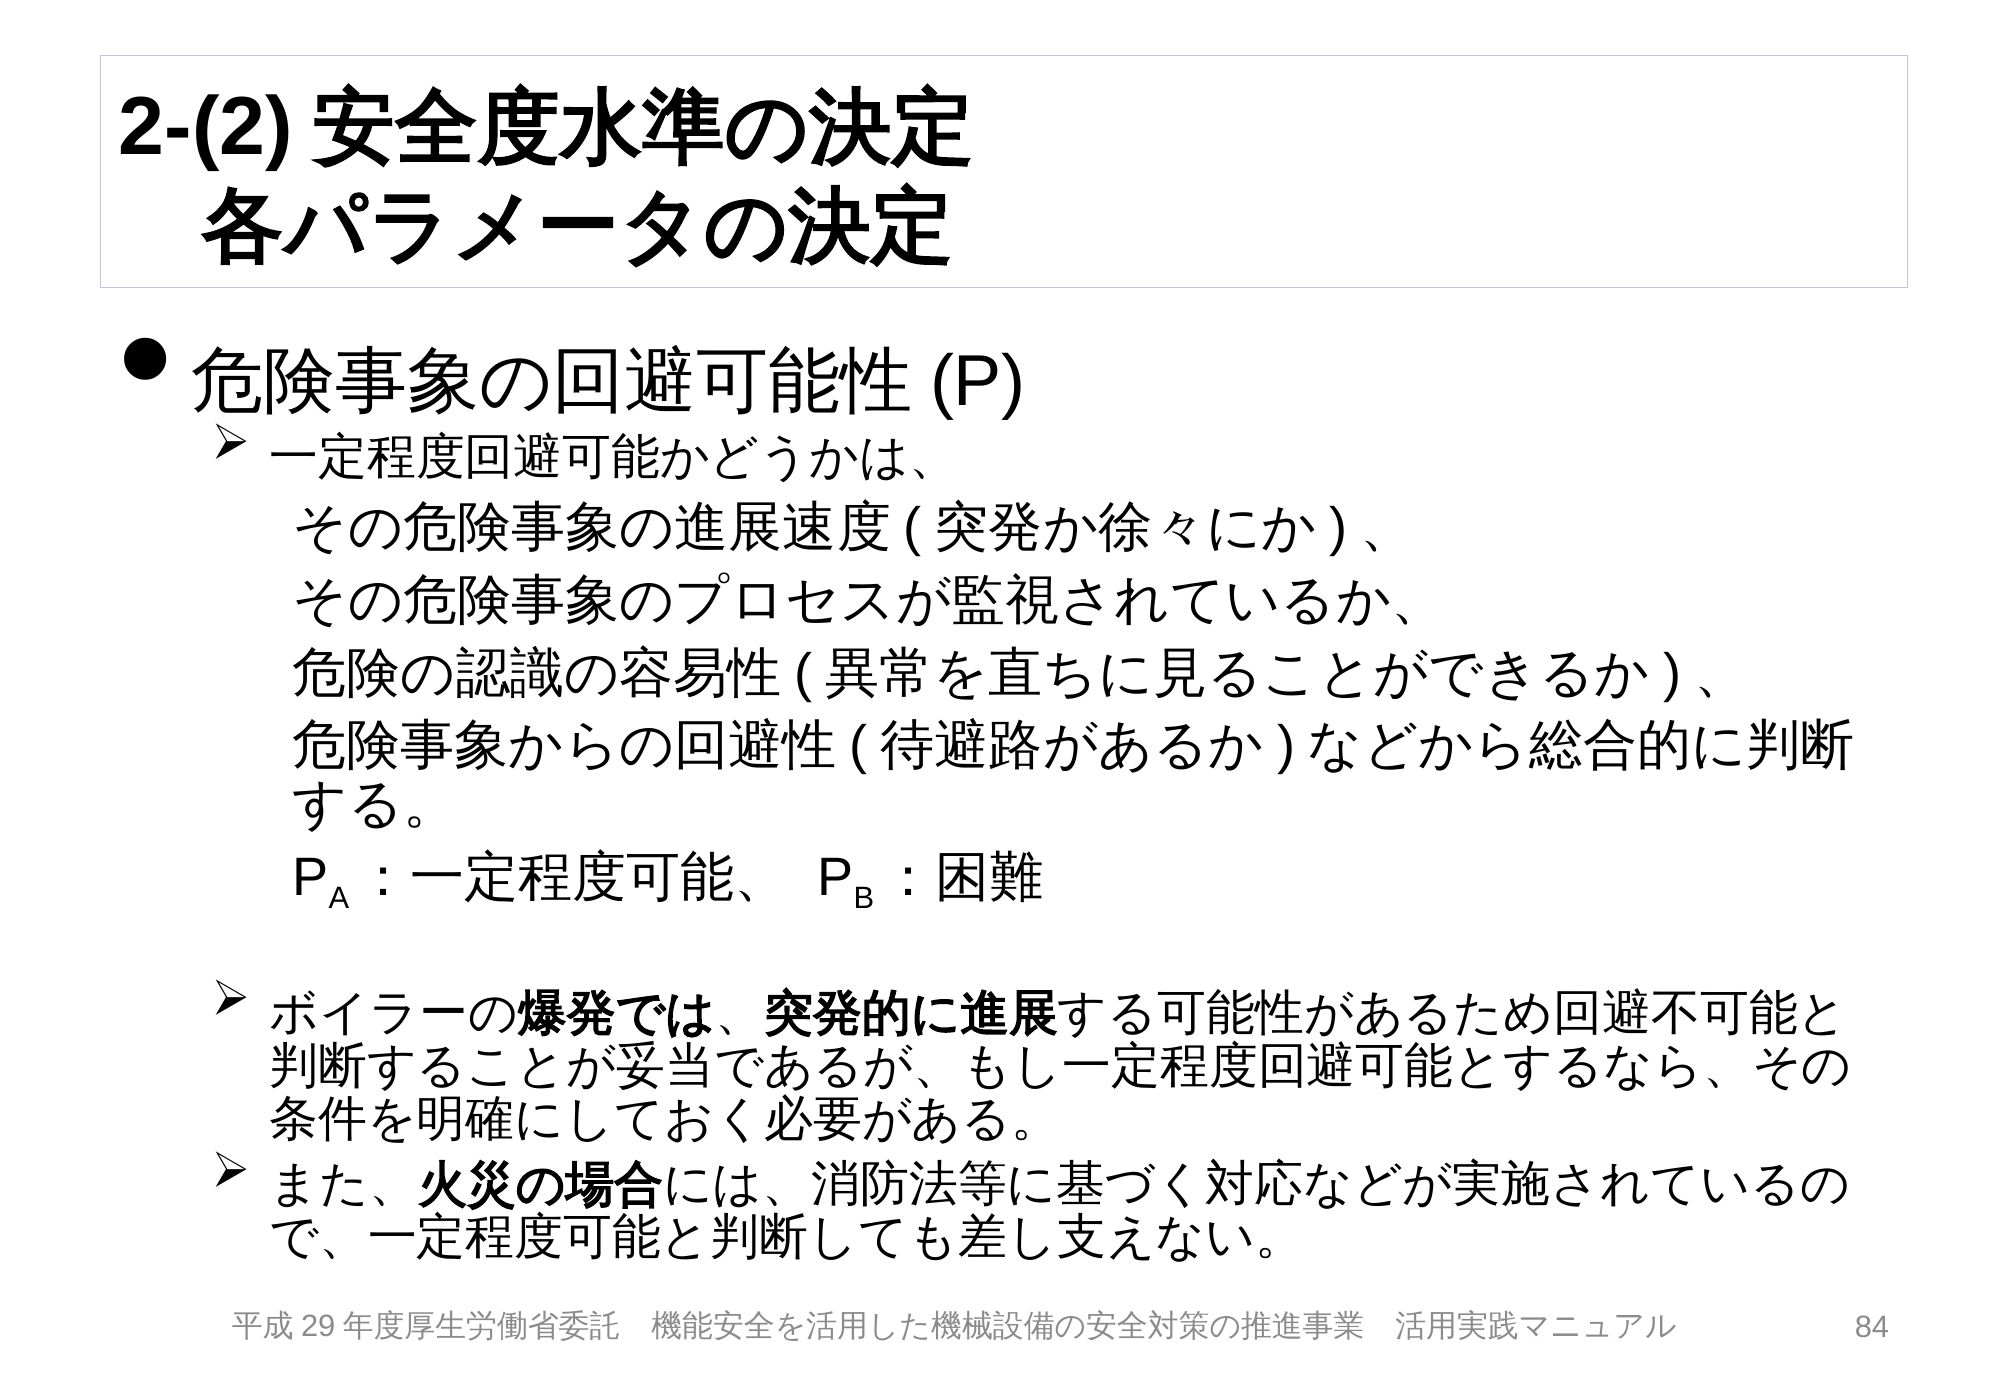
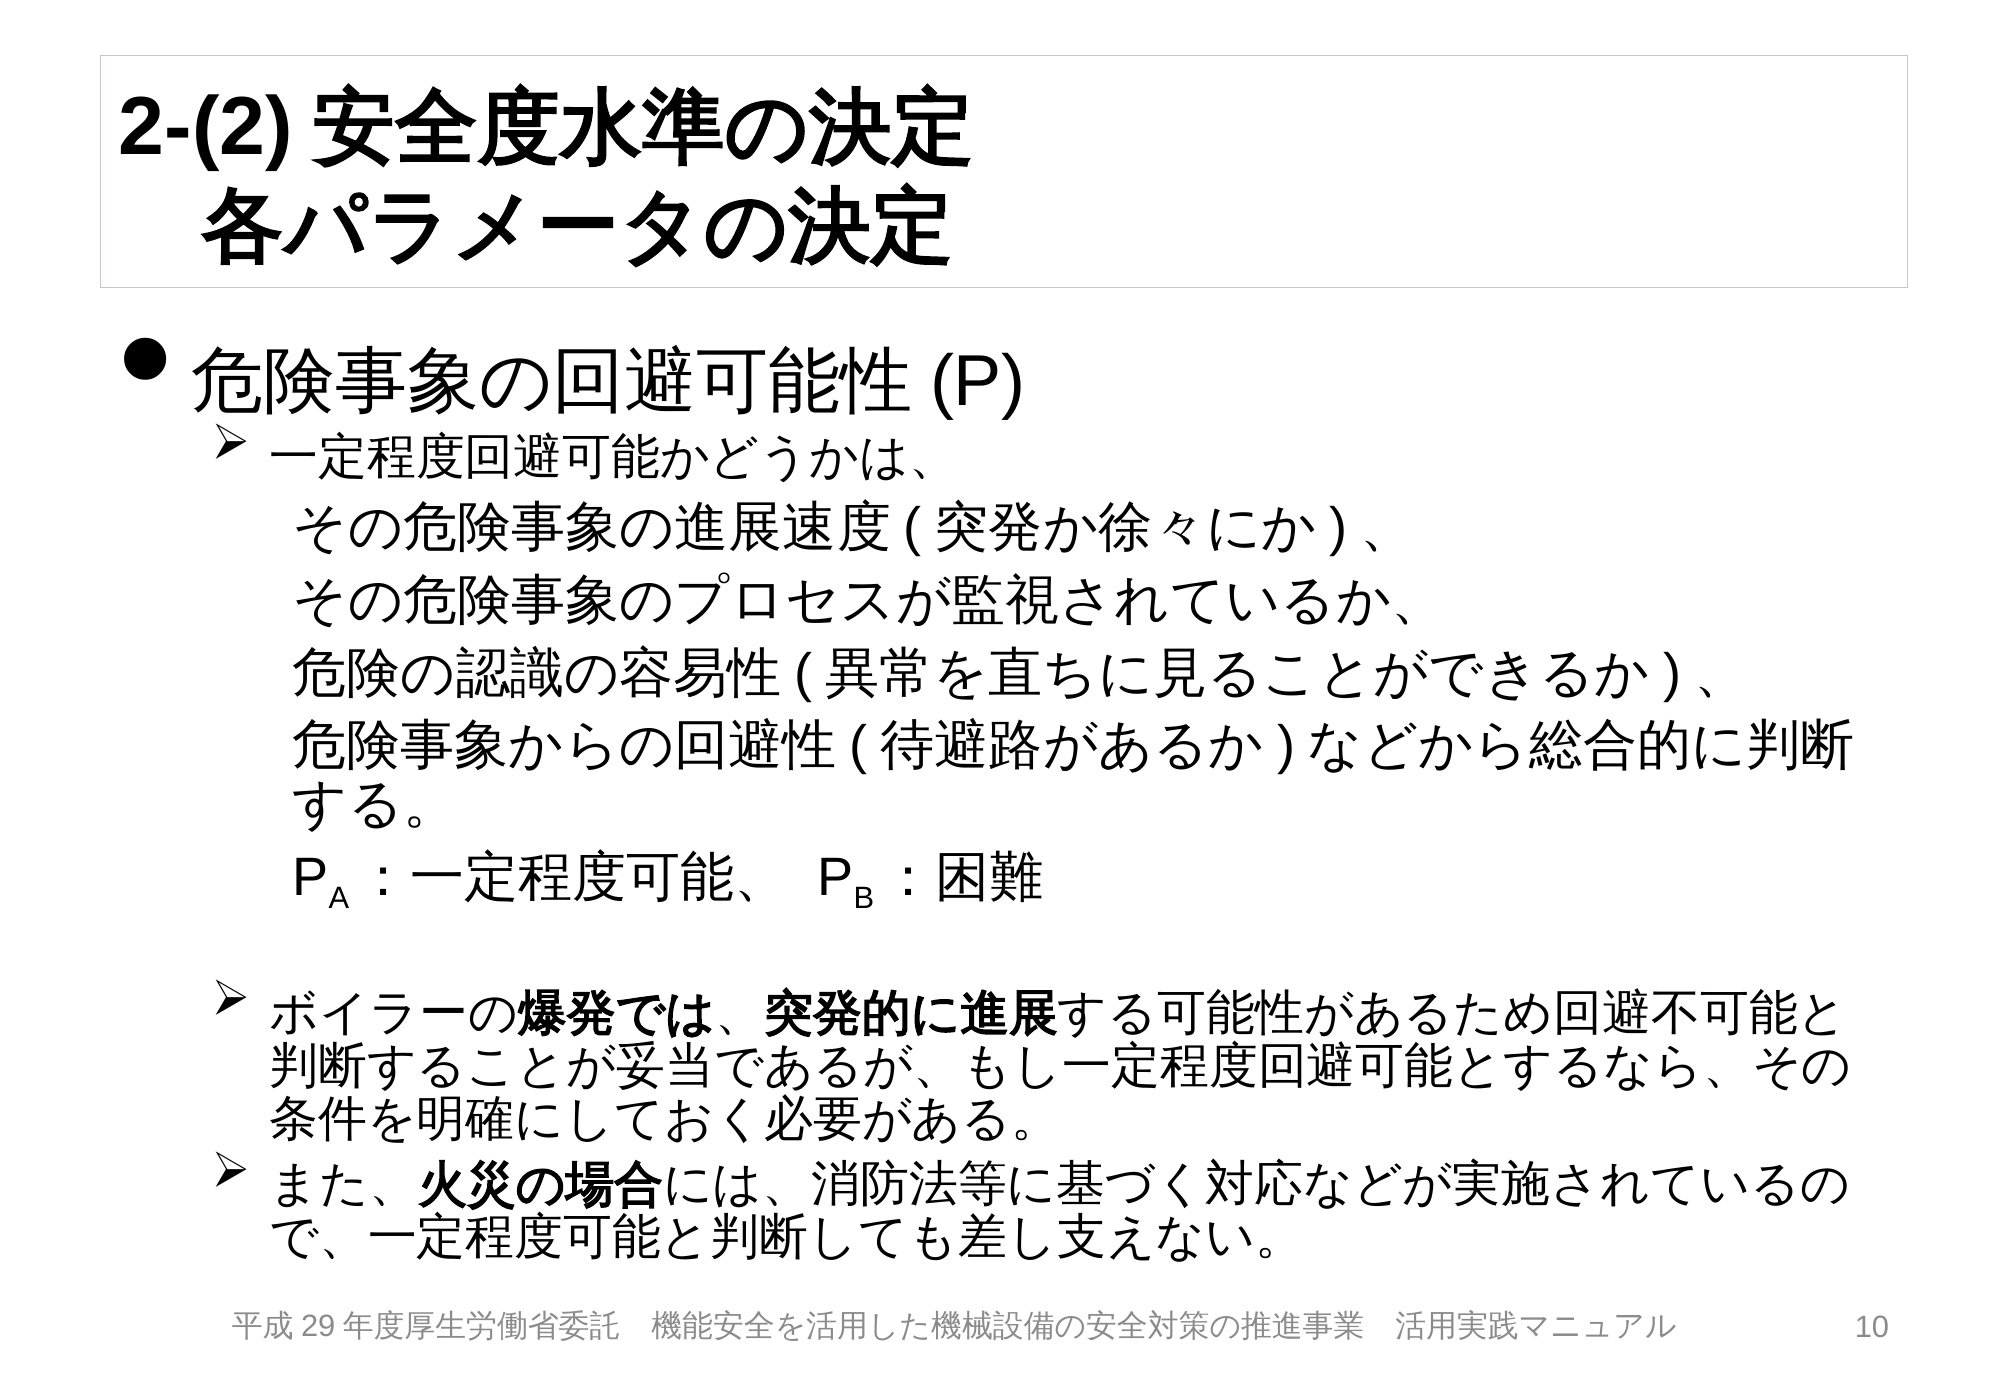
84: 84 -> 10 (1872, 1328)
